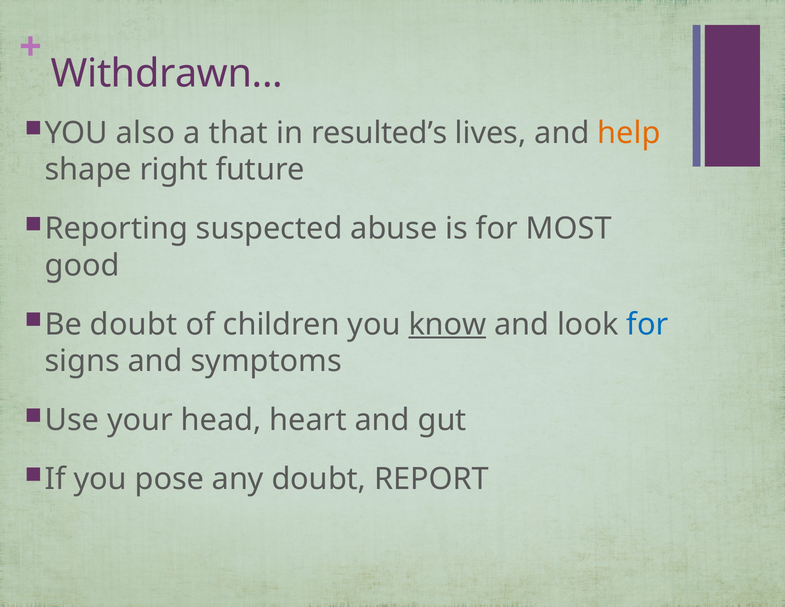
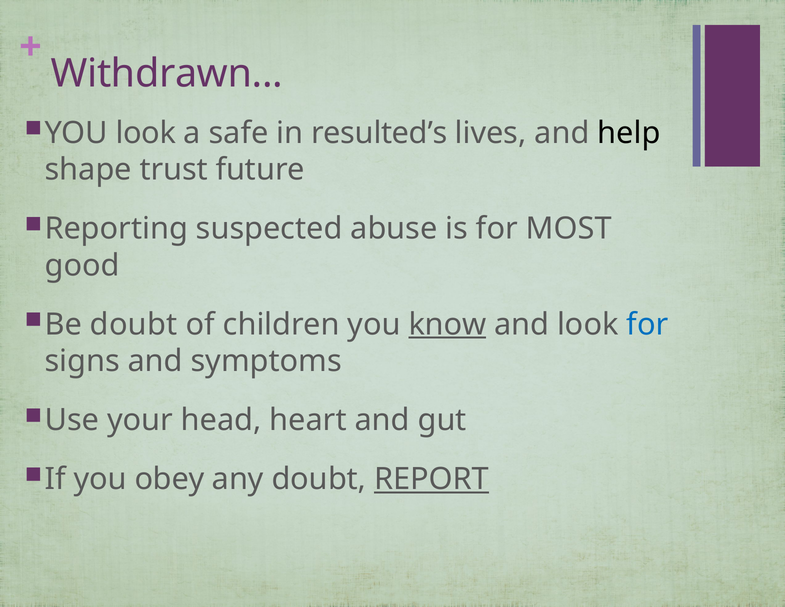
YOU also: also -> look (146, 133)
that: that -> safe (239, 133)
help colour: orange -> black (629, 133)
right: right -> trust (174, 170)
pose: pose -> obey (169, 479)
REPORT underline: none -> present (432, 479)
